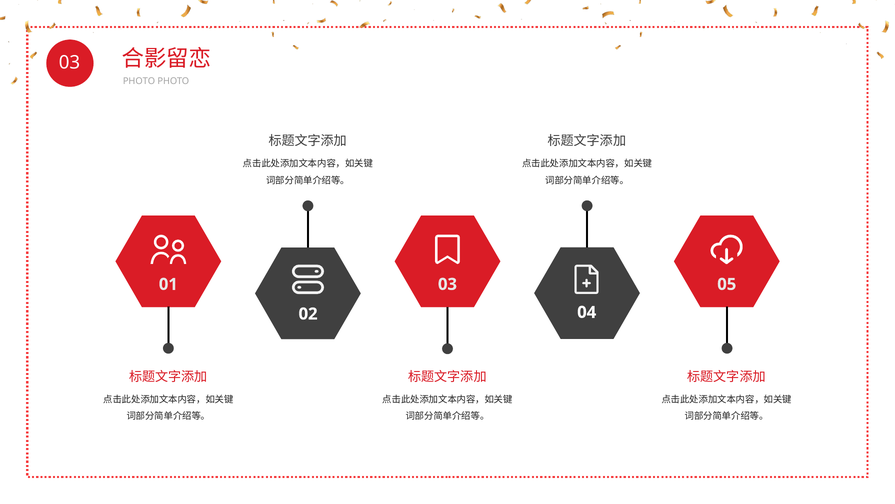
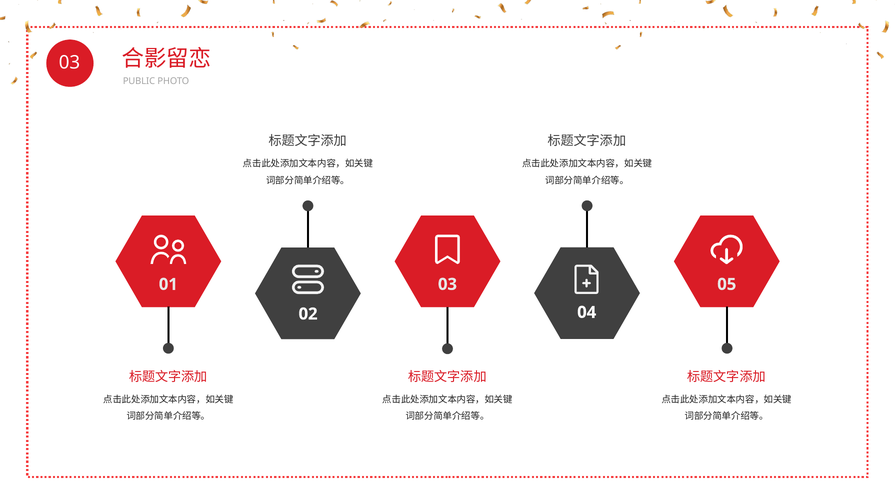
PHOTO: PHOTO -> PUBLIC (139, 81)
